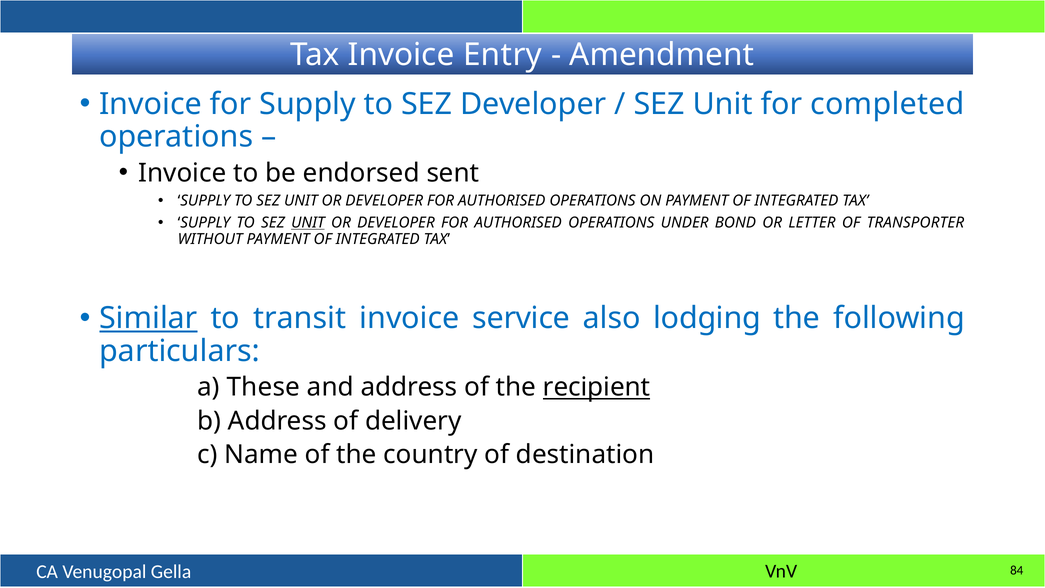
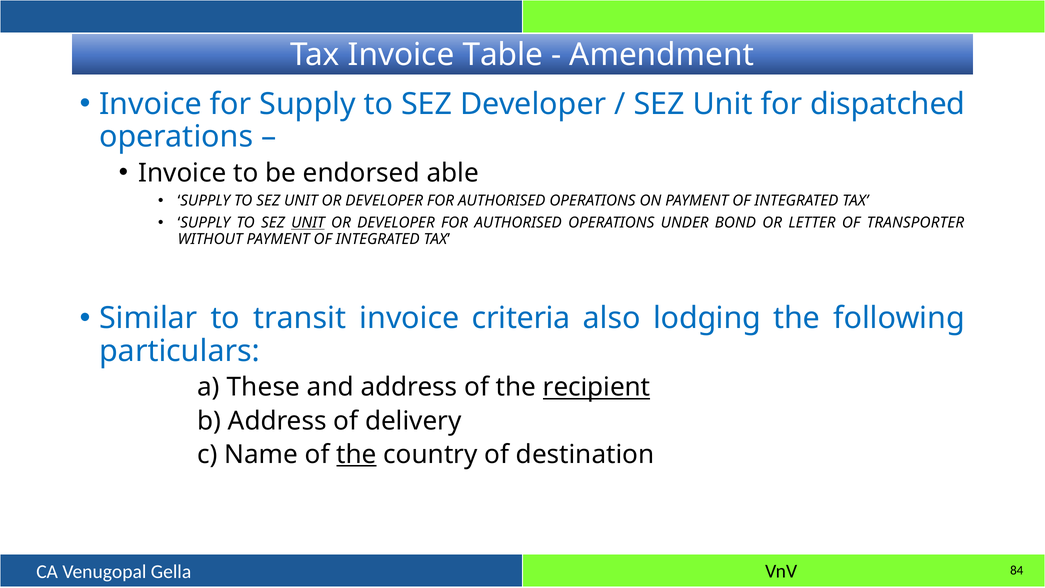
Entry: Entry -> Table (503, 55)
completed: completed -> dispatched (888, 104)
sent: sent -> able (453, 173)
Similar underline: present -> none (148, 318)
service: service -> criteria (521, 318)
the underline: none -> present (356, 454)
